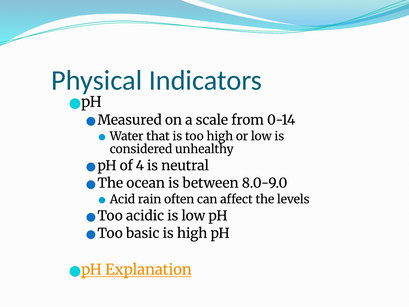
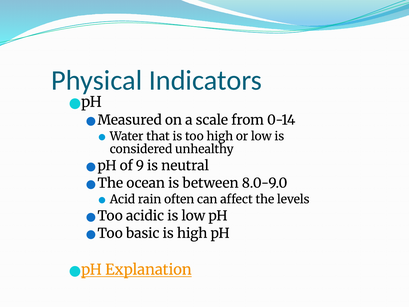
4: 4 -> 9 (140, 166)
